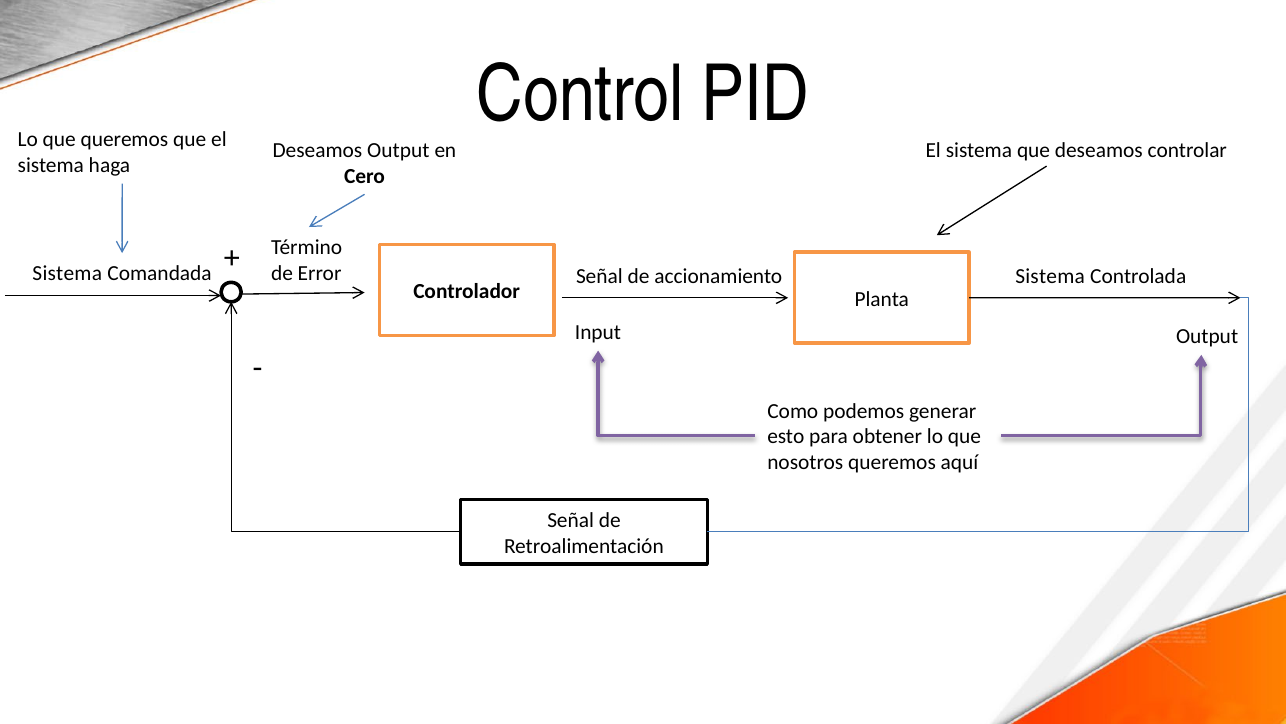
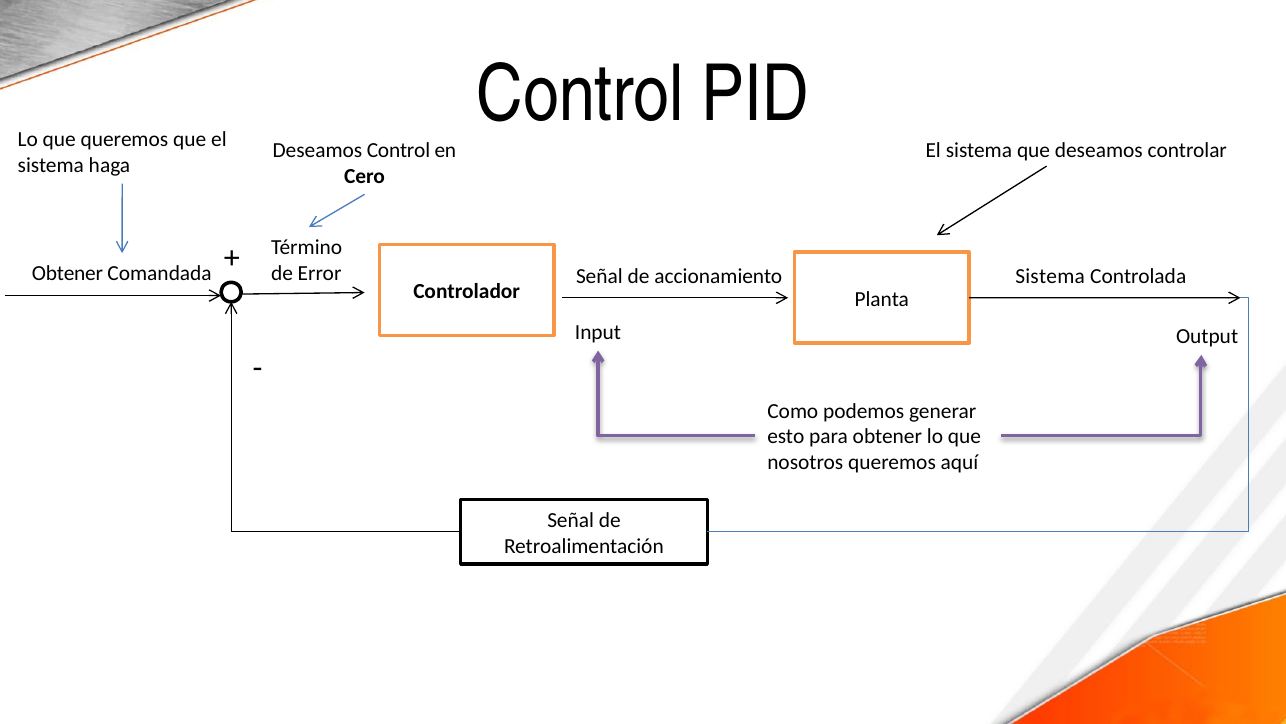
Deseamos Output: Output -> Control (398, 151)
Sistema: Sistema -> Obtener (67, 274)
